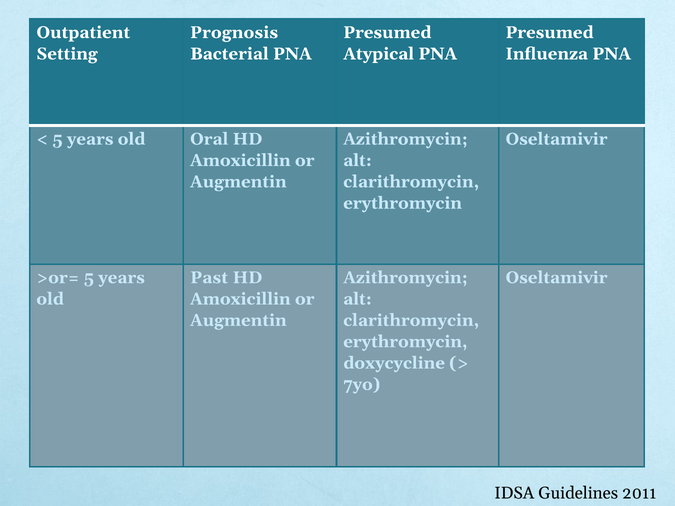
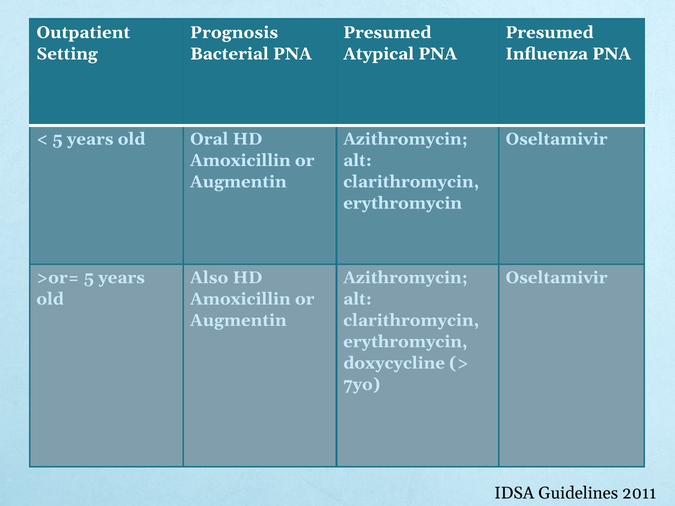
Past: Past -> Also (209, 278)
